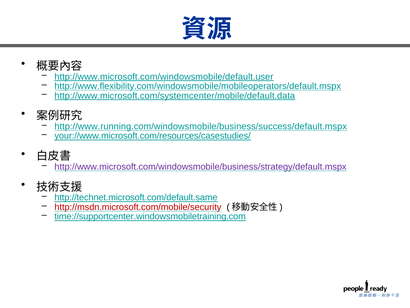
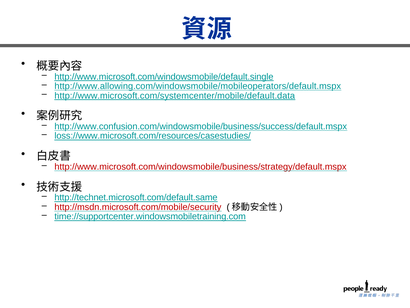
http://www.microsoft.com/windowsmobile/default.user: http://www.microsoft.com/windowsmobile/default.user -> http://www.microsoft.com/windowsmobile/default.single (164, 77)
http://www.flexibility.com/windowsmobile/mobileoperators/default.mspx: http://www.flexibility.com/windowsmobile/mobileoperators/default.mspx -> http://www.allowing.com/windowsmobile/mobileoperators/default.mspx (198, 86)
http://www.running.com/windowsmobile/business/success/default.mspx: http://www.running.com/windowsmobile/business/success/default.mspx -> http://www.confusion.com/windowsmobile/business/success/default.mspx (201, 126)
your://www.microsoft.com/resources/casestudies/: your://www.microsoft.com/resources/casestudies/ -> loss://www.microsoft.com/resources/casestudies/ (153, 136)
http://www.microsoft.com/windowsmobile/business/strategy/default.mspx colour: purple -> red (201, 167)
